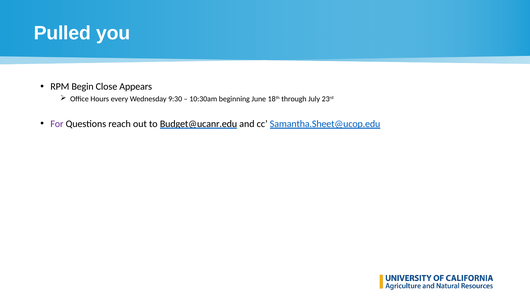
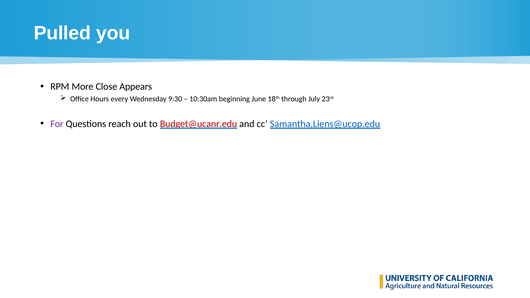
Begin: Begin -> More (83, 87)
Budget@ucanr.edu colour: black -> red (199, 124)
Samantha.Sheet@ucop.edu: Samantha.Sheet@ucop.edu -> Samantha.Liens@ucop.edu (325, 124)
